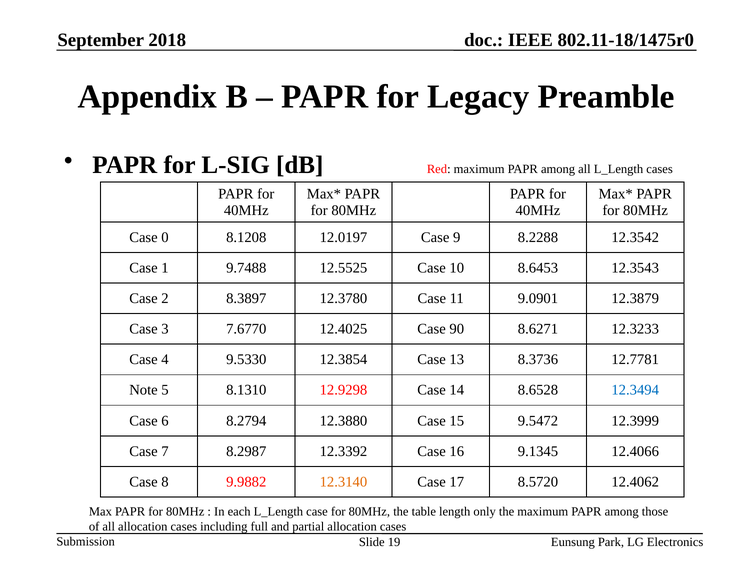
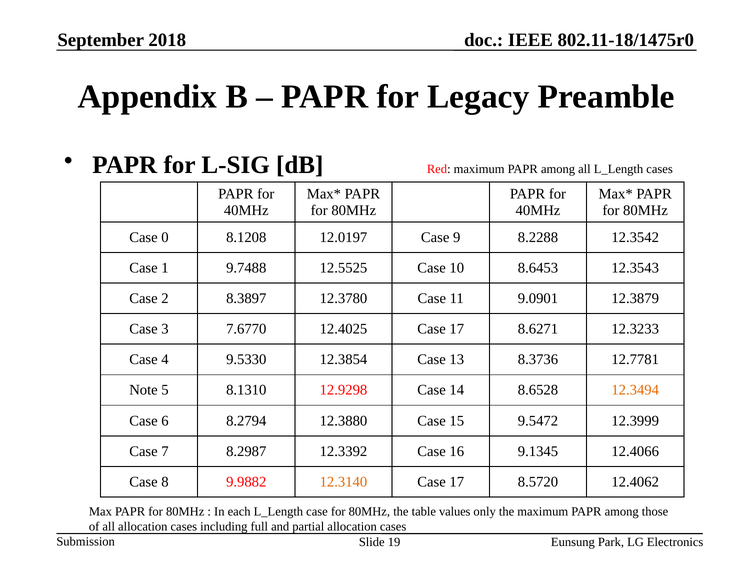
12.4025 Case 90: 90 -> 17 (457, 329)
12.3494 colour: blue -> orange (635, 390)
length: length -> values (455, 511)
